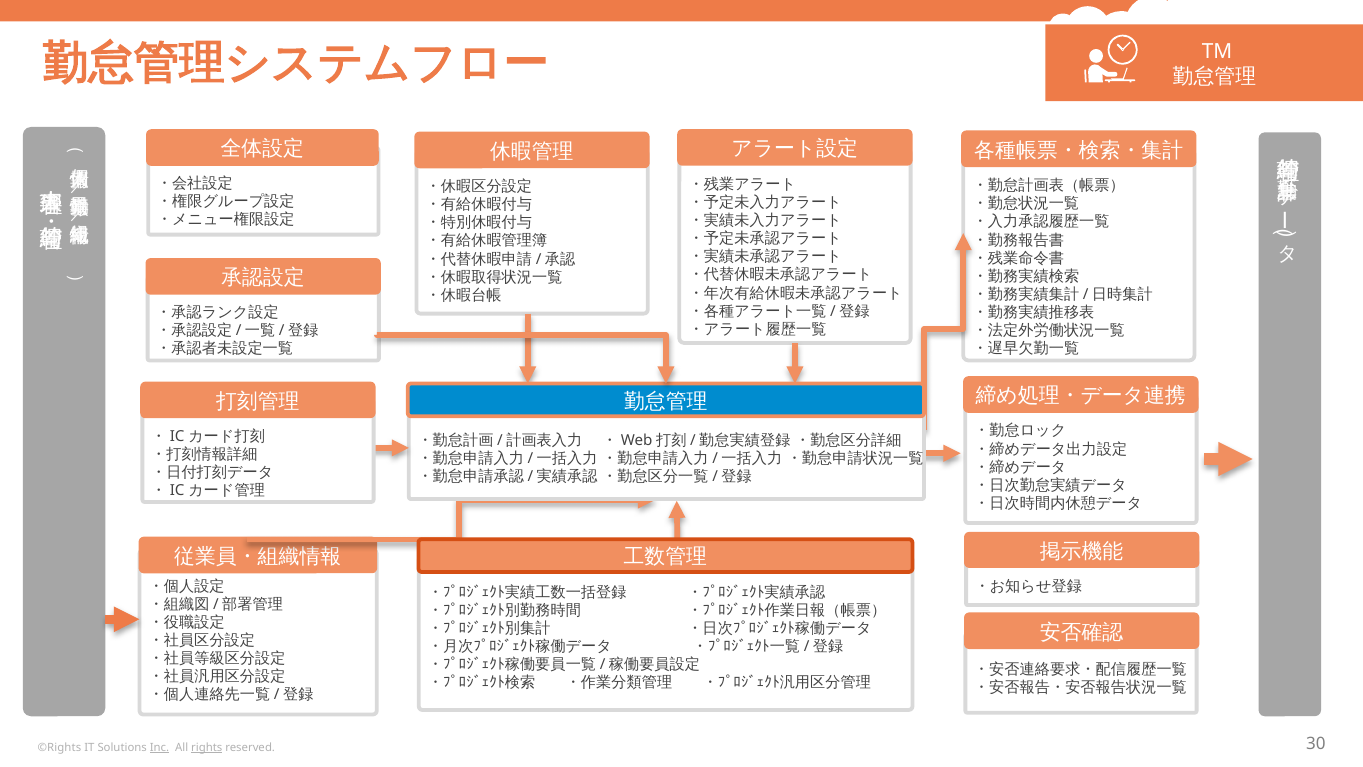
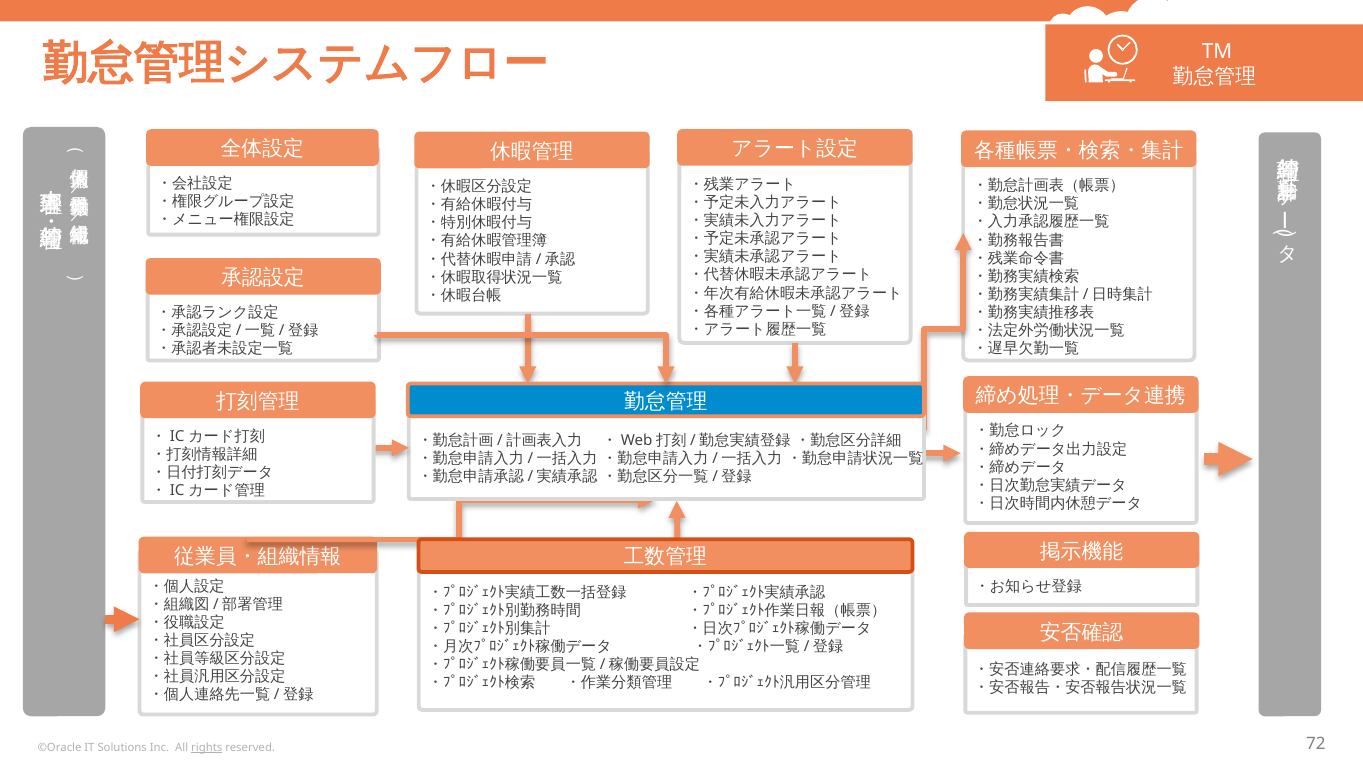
©Rights: ©Rights -> ©Oracle (60, 747)
Inc underline: present -> none (160, 747)
30: 30 -> 72 (1316, 743)
